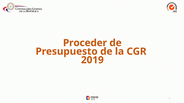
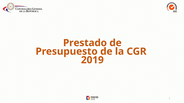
Proceder: Proceder -> Prestado (85, 43)
